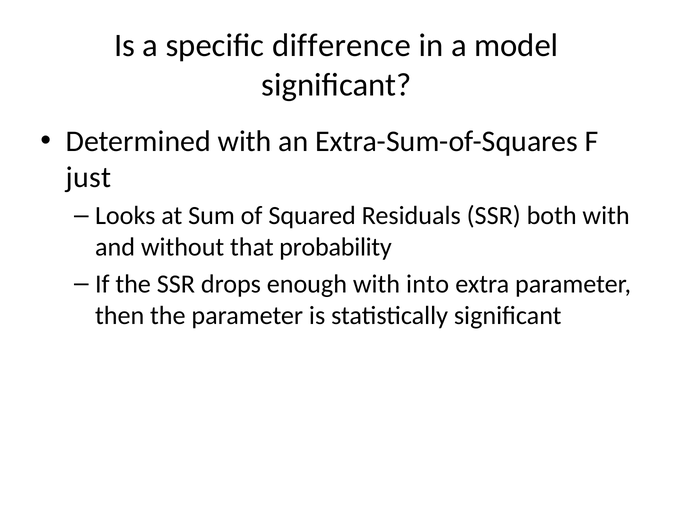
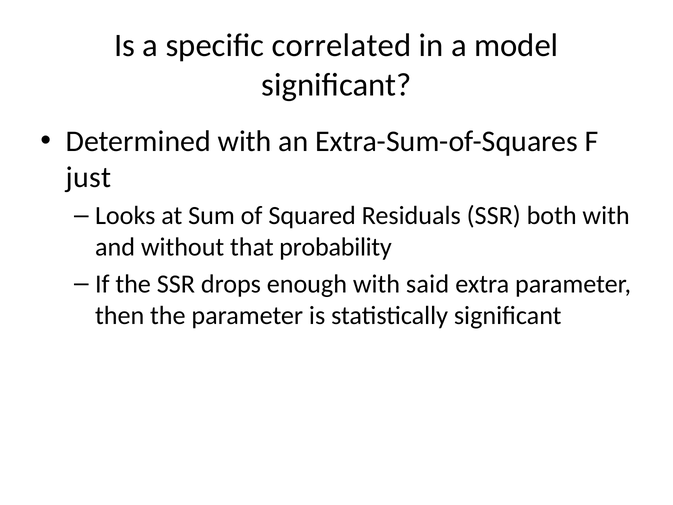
difference: difference -> correlated (342, 45)
into: into -> said (428, 284)
